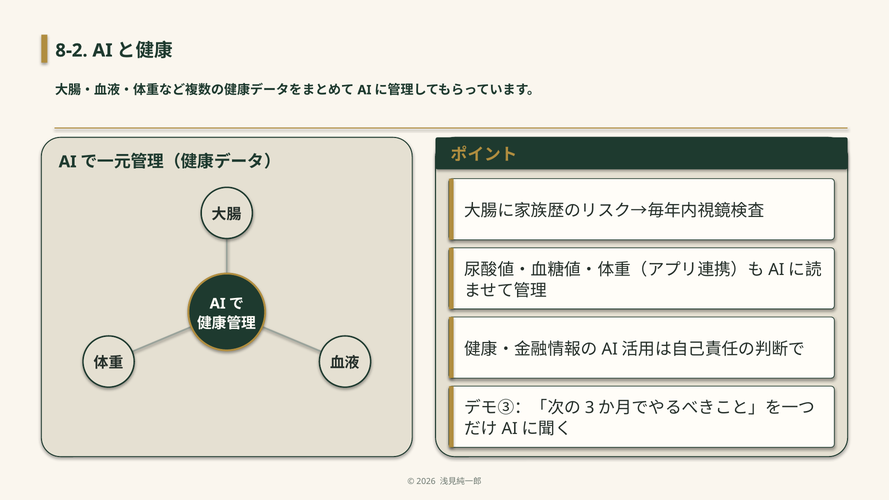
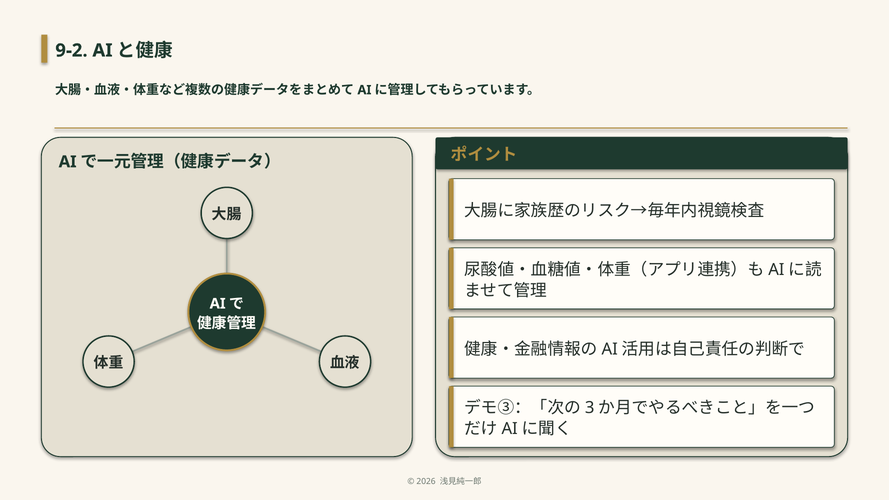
8-2: 8-2 -> 9-2 (71, 50)
